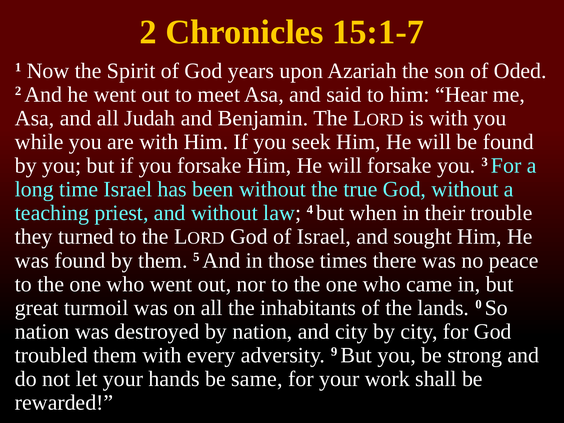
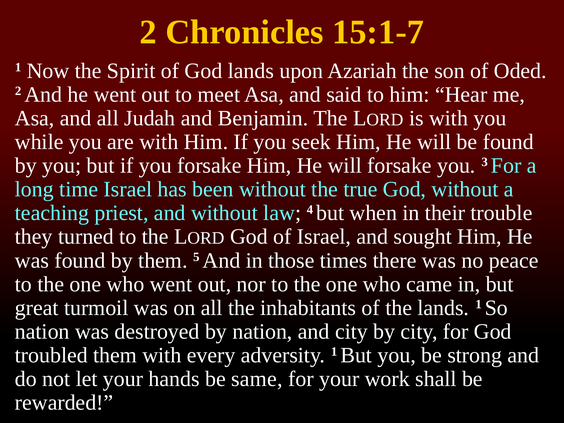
God years: years -> lands (251, 71)
lands 0: 0 -> 1 (479, 304)
adversity 9: 9 -> 1 (334, 352)
